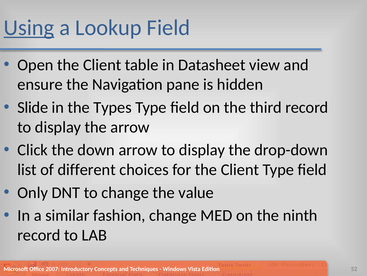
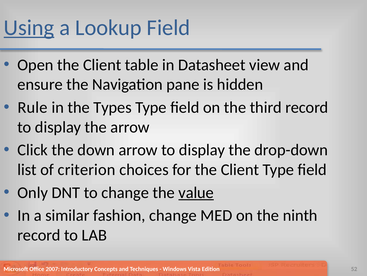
Slide: Slide -> Rule (33, 107)
different: different -> criterion (87, 169)
value underline: none -> present (196, 192)
